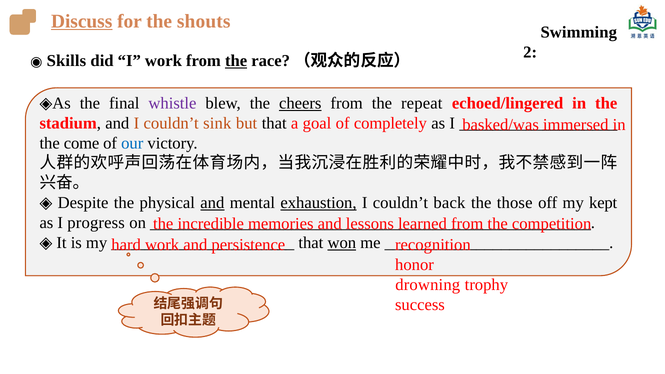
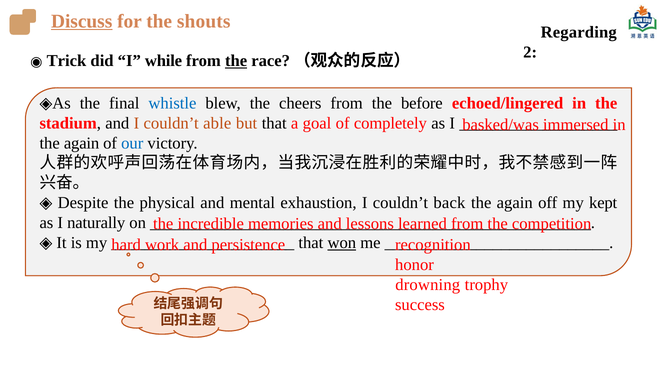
Swimming: Swimming -> Regarding (579, 32)
Skills: Skills -> Trick (66, 61)
I work: work -> while (164, 61)
whistle colour: purple -> blue (172, 103)
cheers underline: present -> none (300, 103)
repeat: repeat -> before (422, 103)
sink: sink -> able (217, 123)
come: come -> again (82, 143)
and underline: present -> none (212, 203)
exhaustion underline: present -> none (318, 203)
those: those -> again (515, 203)
progress: progress -> naturally (96, 223)
